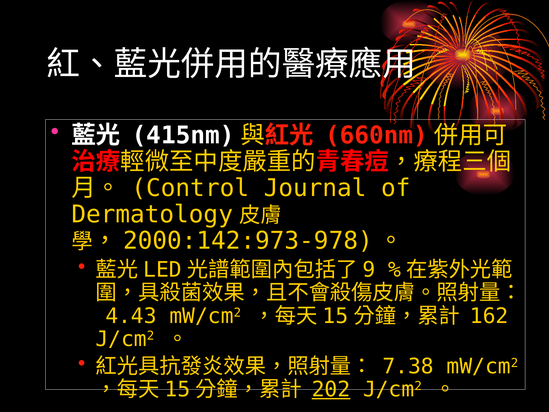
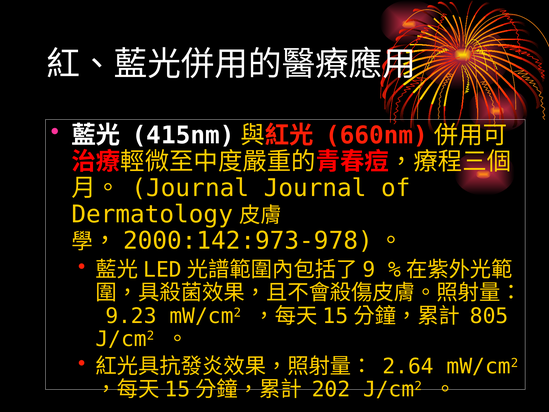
Control: Control -> Journal (190, 188)
4.43: 4.43 -> 9.23 (131, 316)
162: 162 -> 805 (489, 316)
7.38: 7.38 -> 2.64 (408, 366)
202 underline: present -> none (331, 389)
